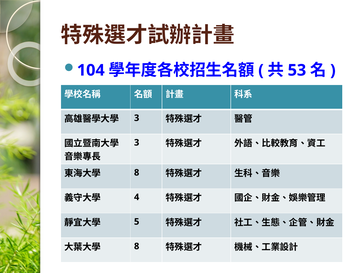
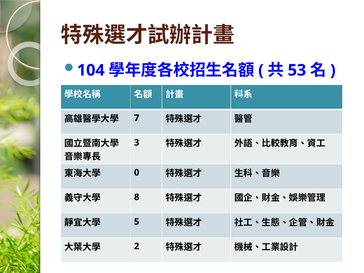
3: 3 -> 7 (137, 118)
8: 8 -> 0 (137, 173)
4: 4 -> 8 (137, 197)
8: 8 -> 2 (137, 246)
